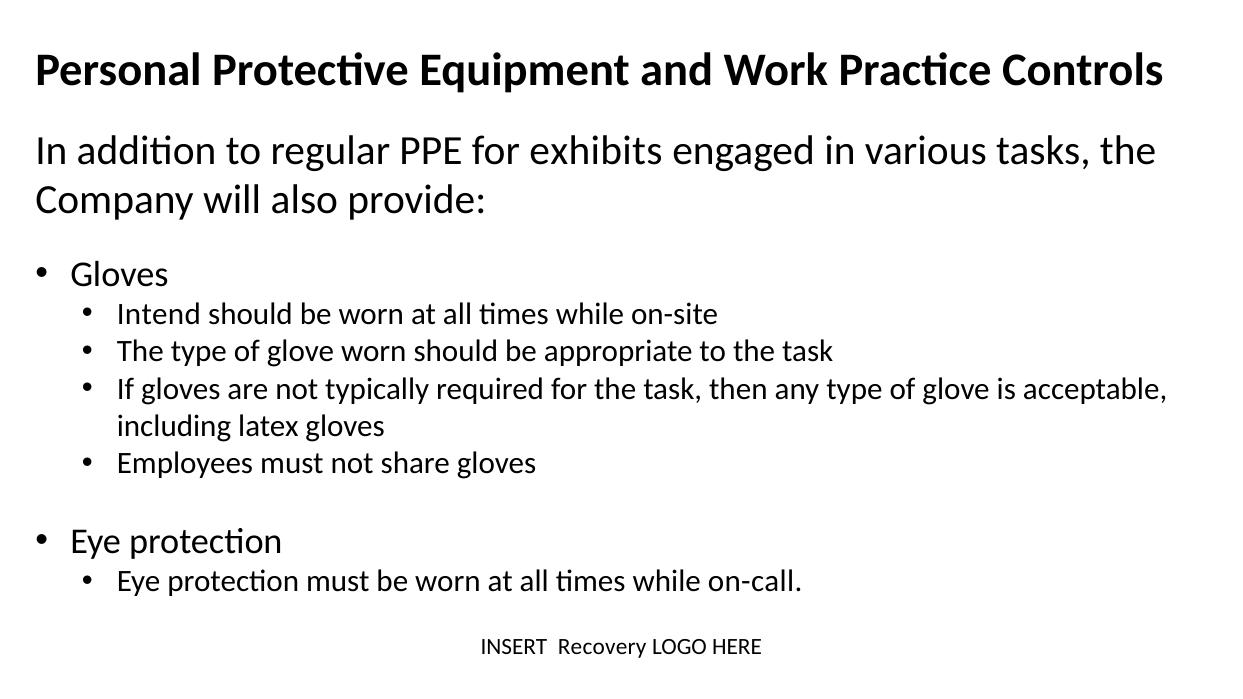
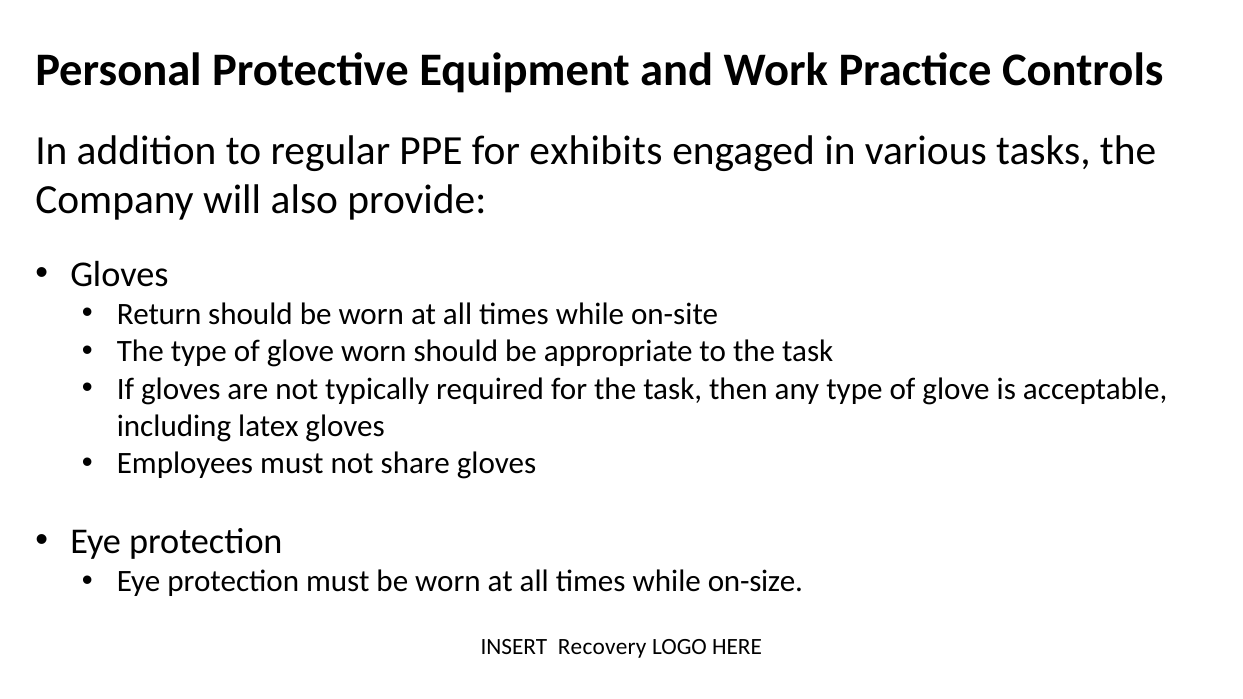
Intend: Intend -> Return (159, 314)
on-call: on-call -> on-size (755, 582)
